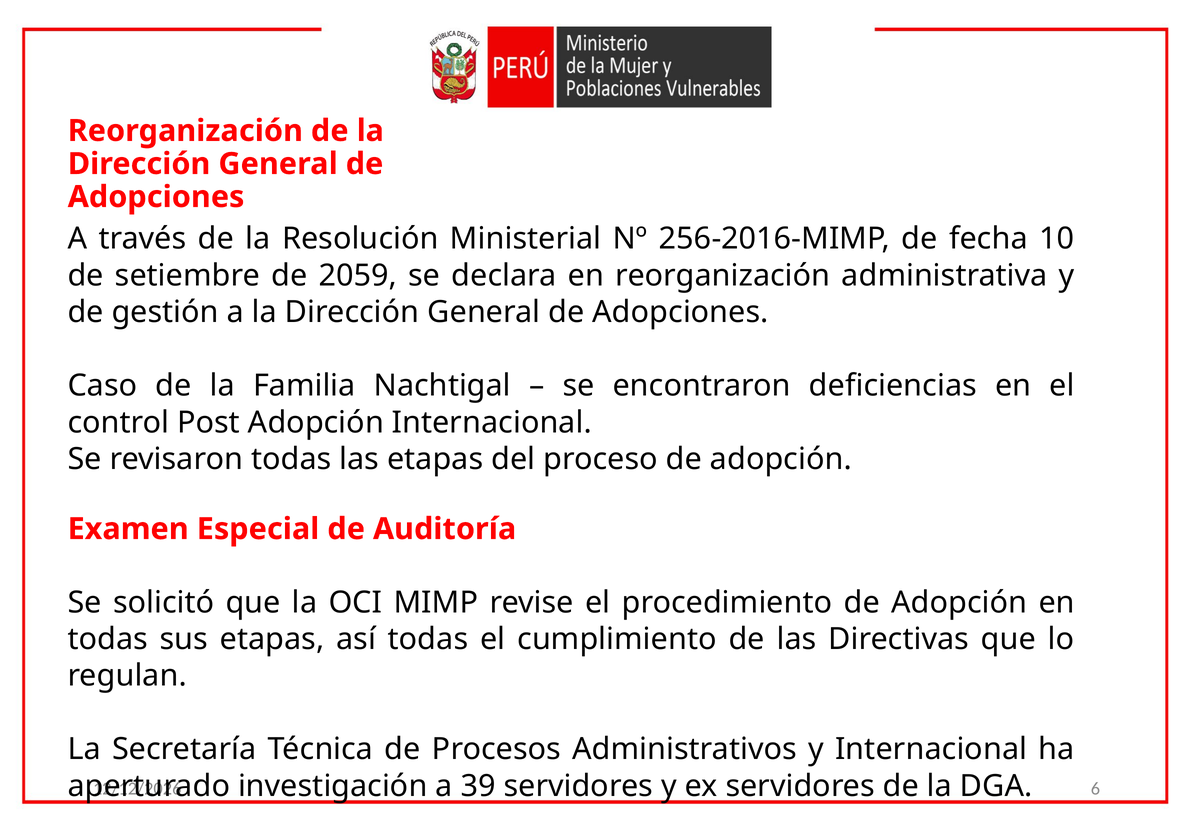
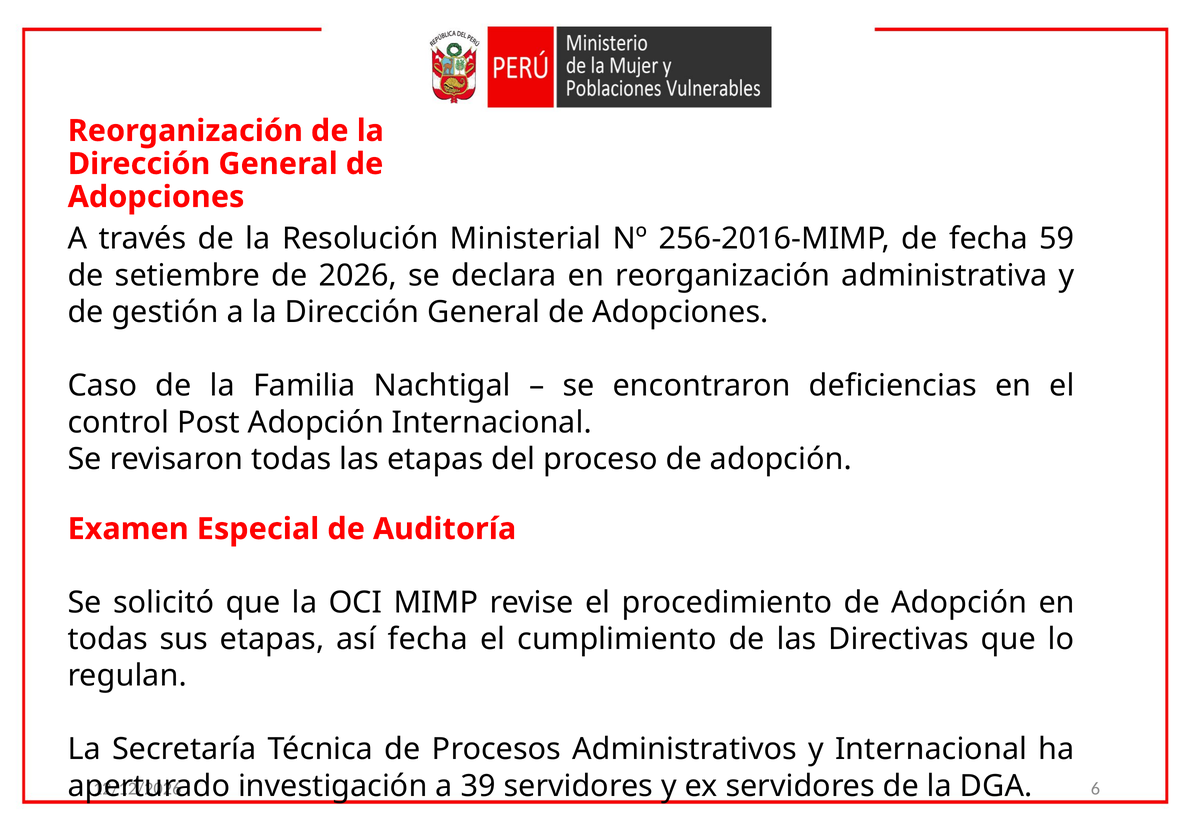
10: 10 -> 59 (1057, 239)
2059: 2059 -> 2026 (358, 276)
así todas: todas -> fecha (428, 639)
